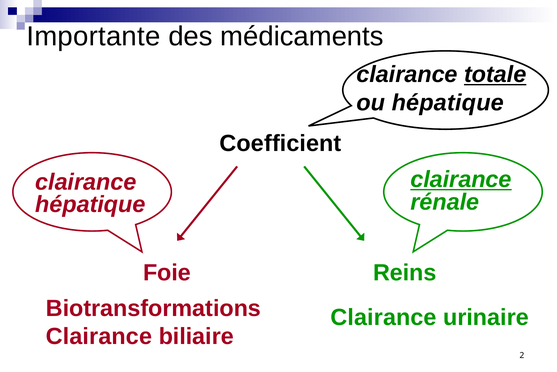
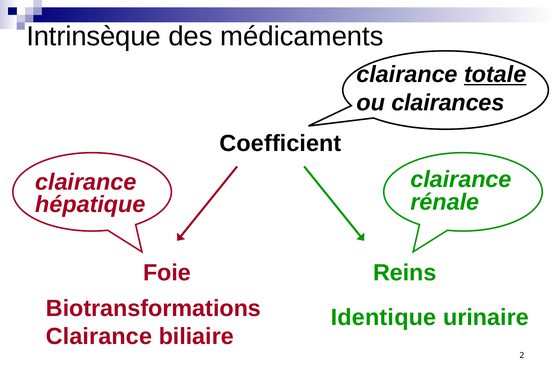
Importante: Importante -> Intrinsèque (94, 36)
ou hépatique: hépatique -> clairances (448, 103)
clairance underline: present -> none (461, 179)
Clairance: Clairance -> Identique (384, 317)
